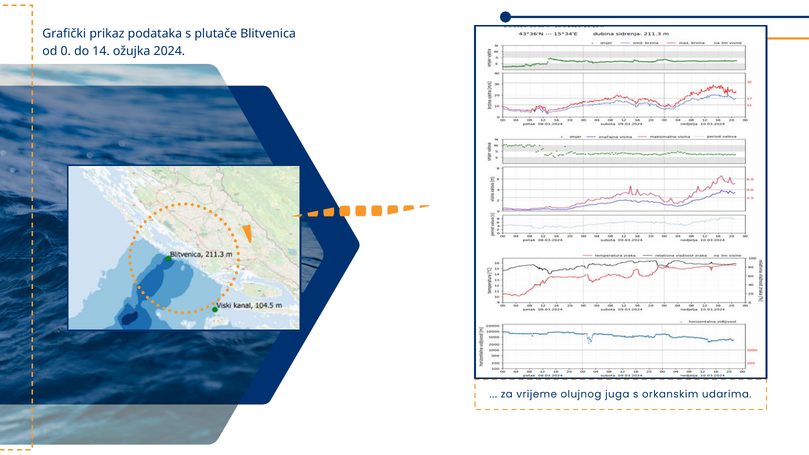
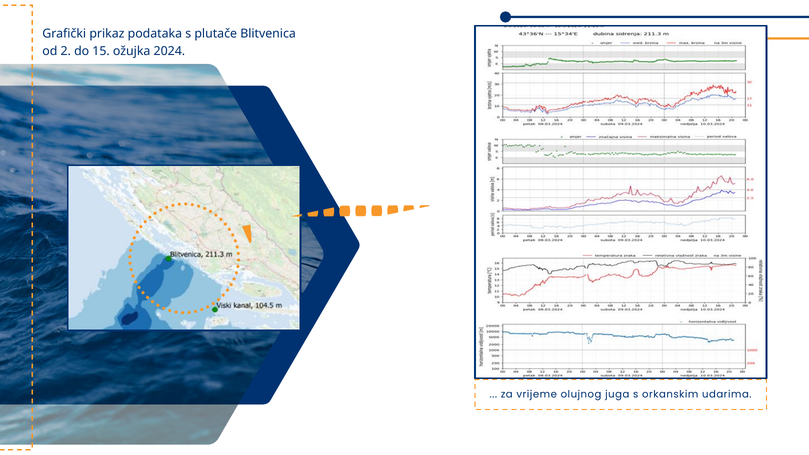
0: 0 -> 2 (66, 51)
14: 14 -> 15 (101, 51)
